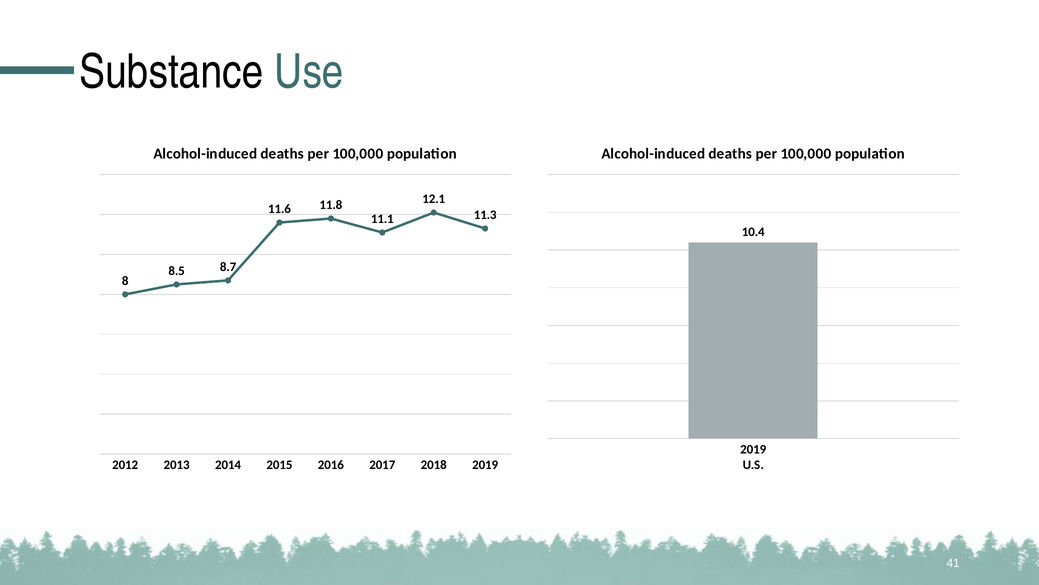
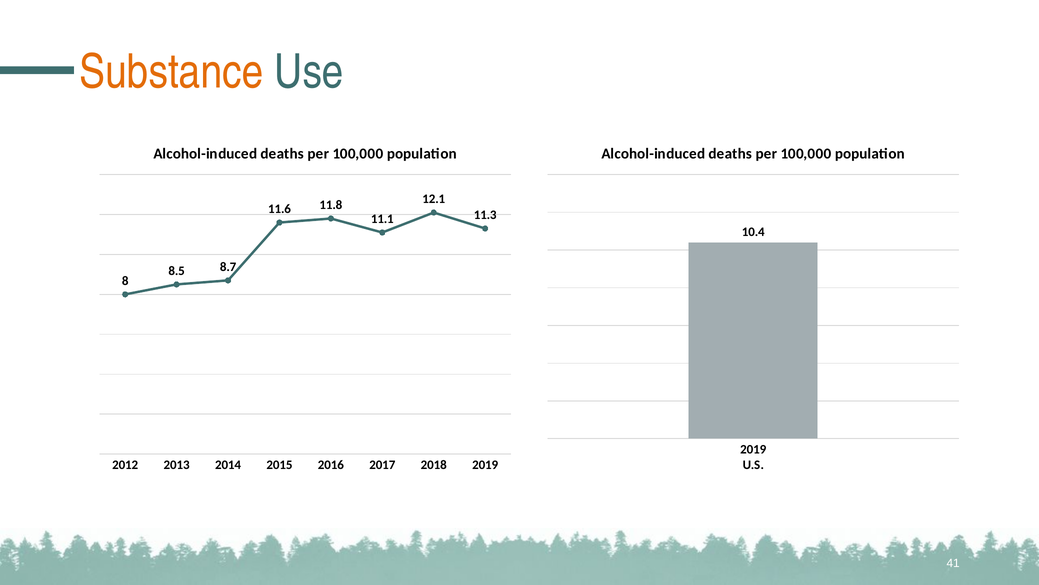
Substance colour: black -> orange (171, 72)
